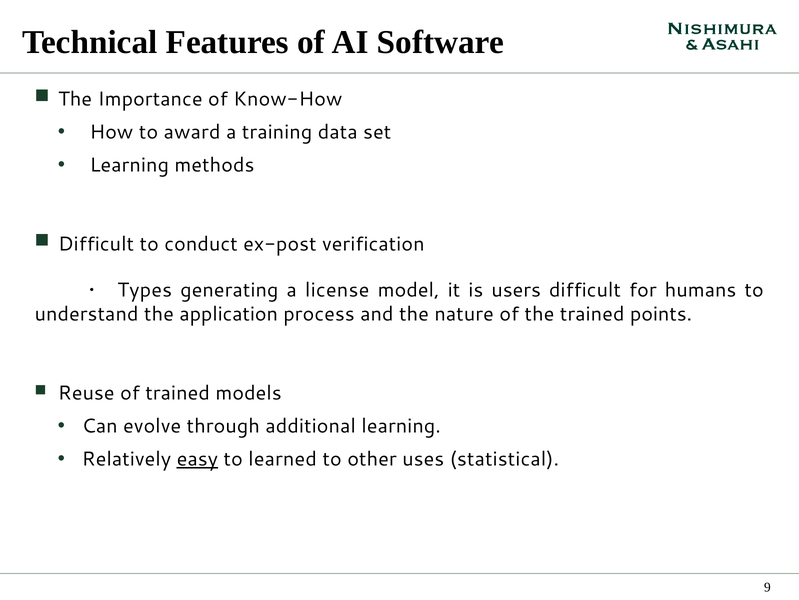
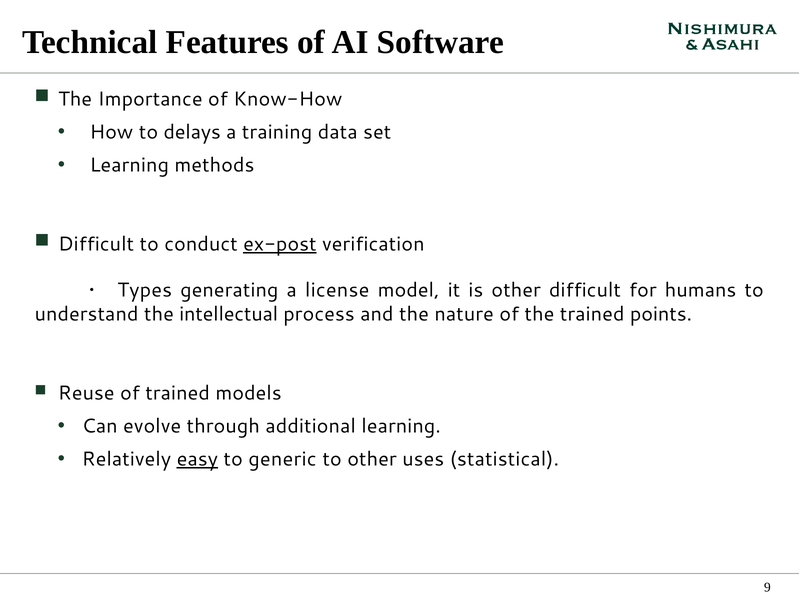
award: award -> delays (192, 132)
ex-post underline: none -> present (280, 244)
is users: users -> other (516, 290)
application: application -> intellectual (229, 314)
learned: learned -> generic (282, 459)
